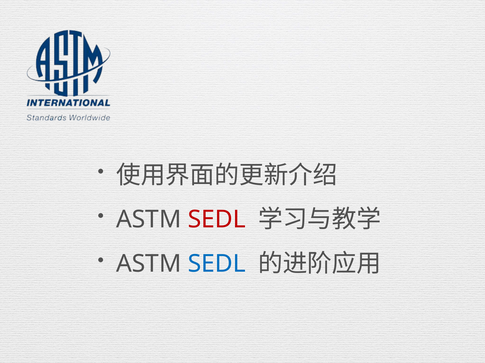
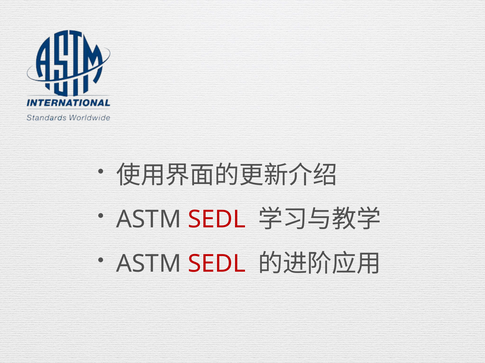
SEDL colour: blue -> red (217, 264)
